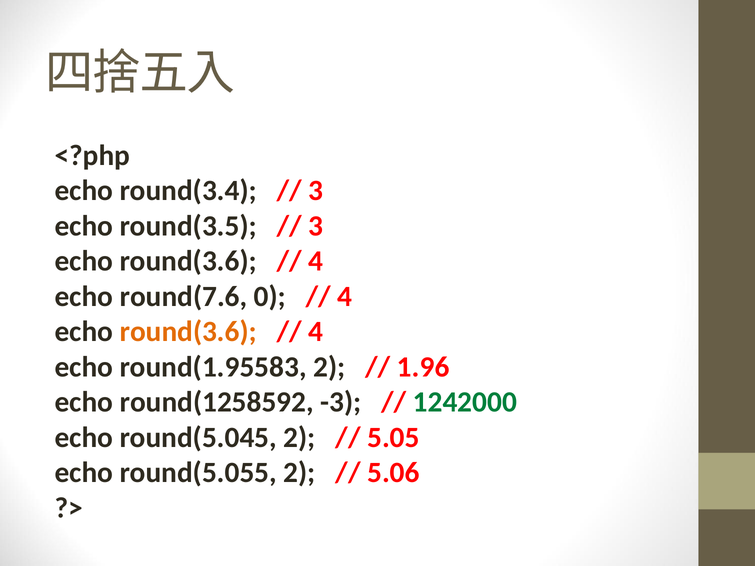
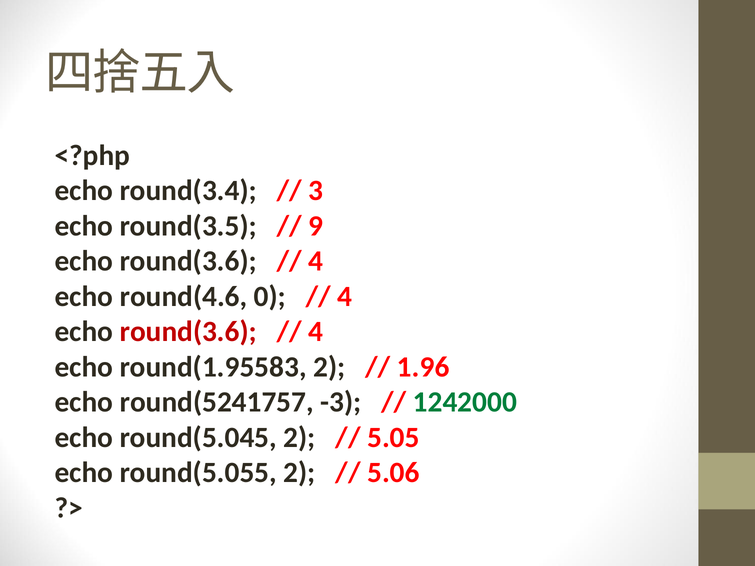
3: 3 -> 9 (316, 226)
round(7.6: round(7.6 -> round(4.6 (184, 297)
round(3.6 colour: orange -> red (188, 332)
round(1258592: round(1258592 -> round(5241757 (217, 402)
